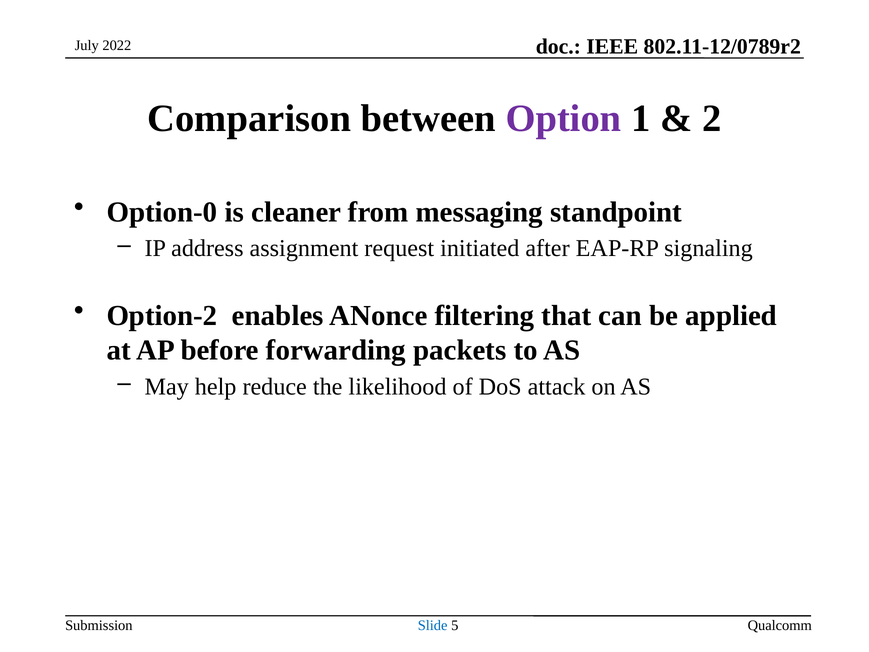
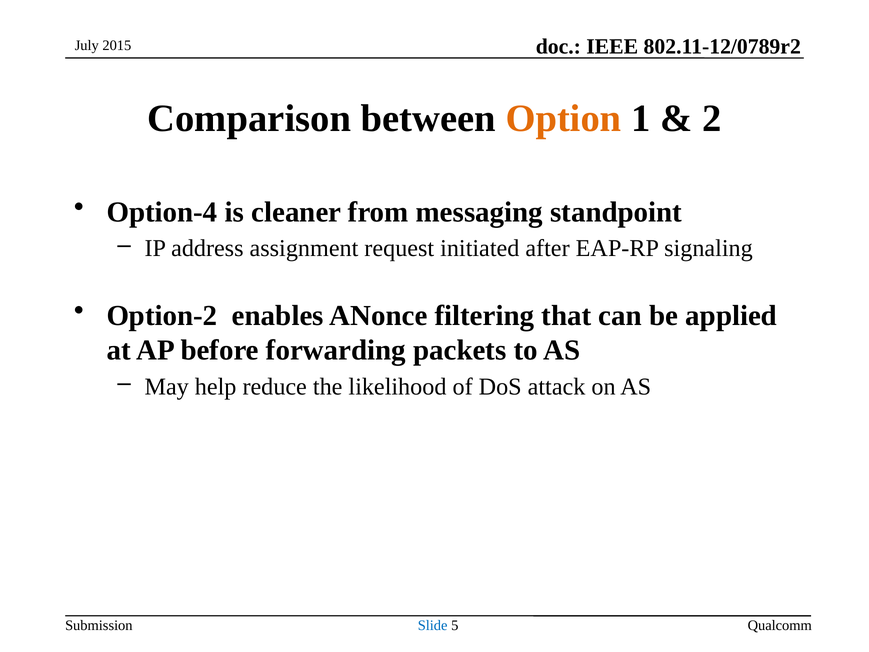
2022: 2022 -> 2015 (117, 46)
Option colour: purple -> orange (564, 119)
Option-0: Option-0 -> Option-4 (162, 212)
